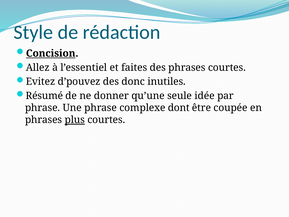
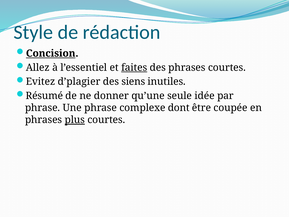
faites underline: none -> present (134, 67)
d’pouvez: d’pouvez -> d’plagier (79, 82)
donc: donc -> siens (133, 82)
